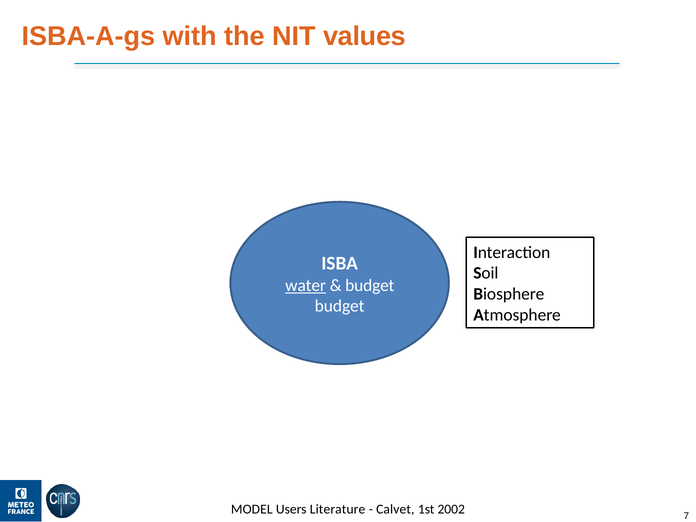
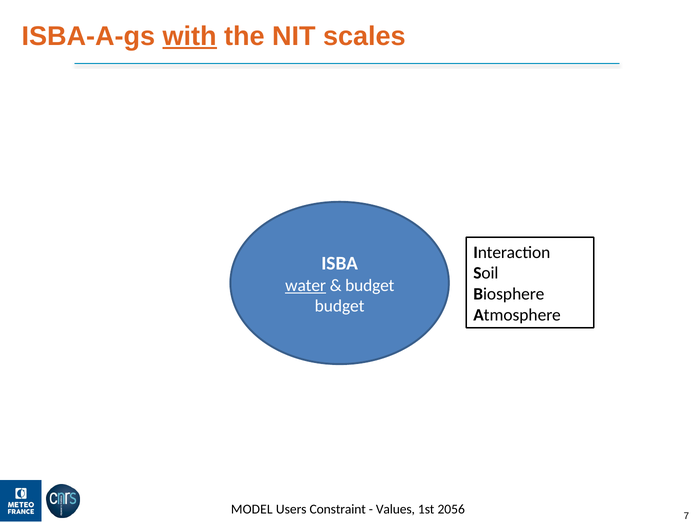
with underline: none -> present (190, 36)
values: values -> scales (364, 36)
Literature: Literature -> Constraint (338, 509)
Calvet: Calvet -> Values (395, 509)
2002: 2002 -> 2056 (451, 509)
